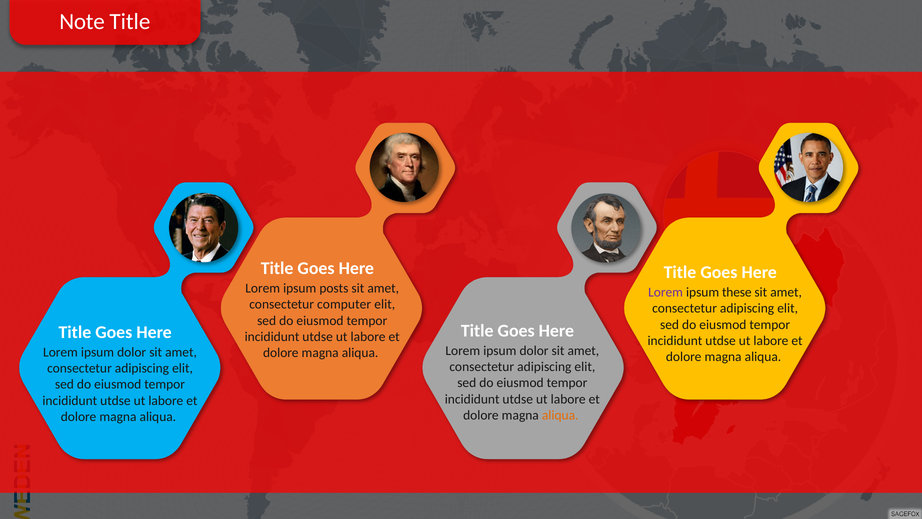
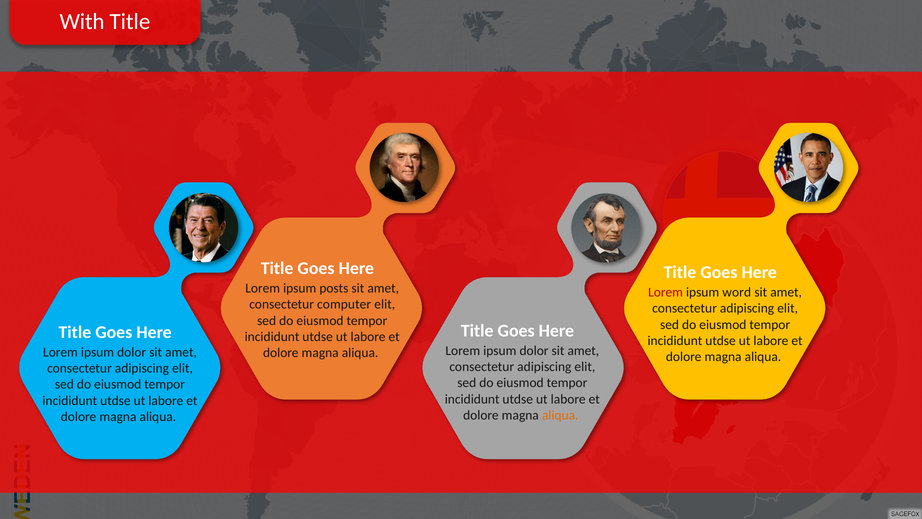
Note: Note -> With (82, 22)
Lorem colour: purple -> red (666, 292)
these: these -> word (737, 292)
